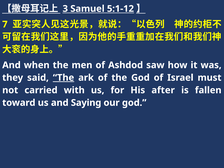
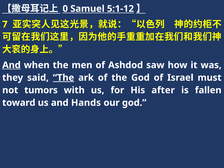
3: 3 -> 0 (65, 9)
And underline: none -> present (11, 65)
carried: carried -> tumors (41, 90)
Saying: Saying -> Hands (86, 103)
